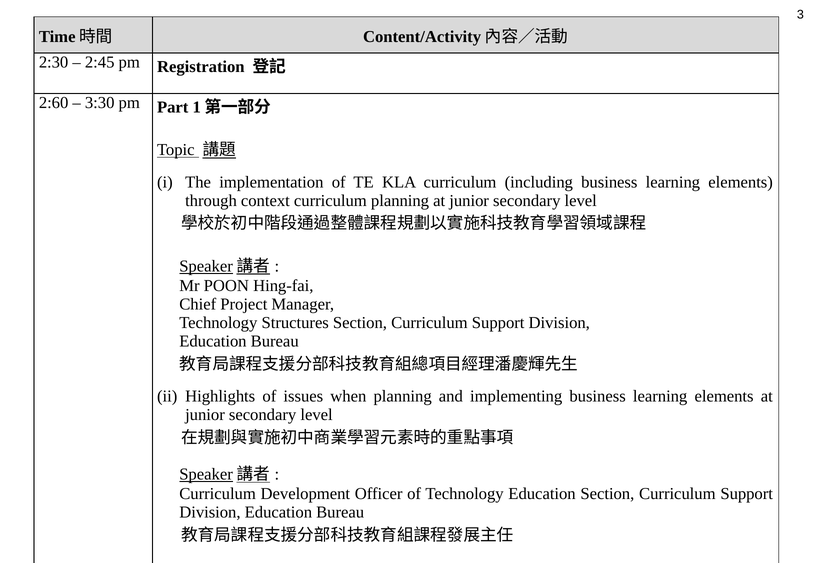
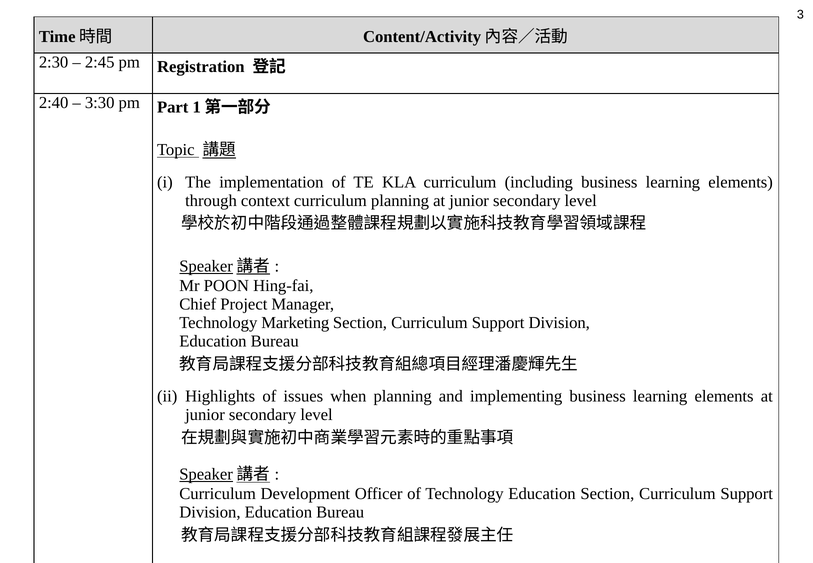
2:60: 2:60 -> 2:40 (54, 103)
Structures: Structures -> Marketing (295, 323)
